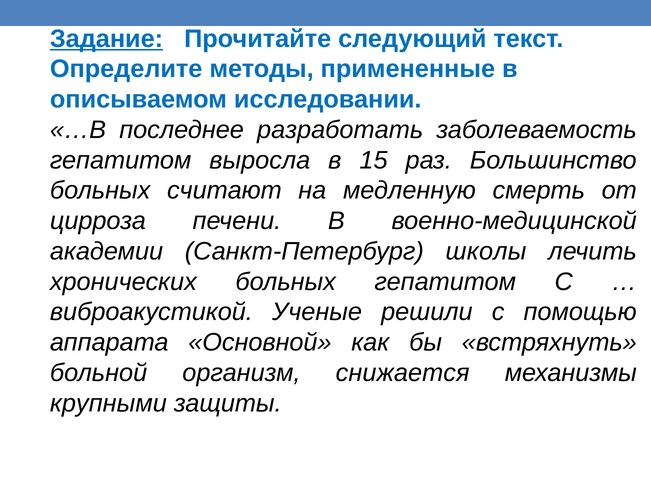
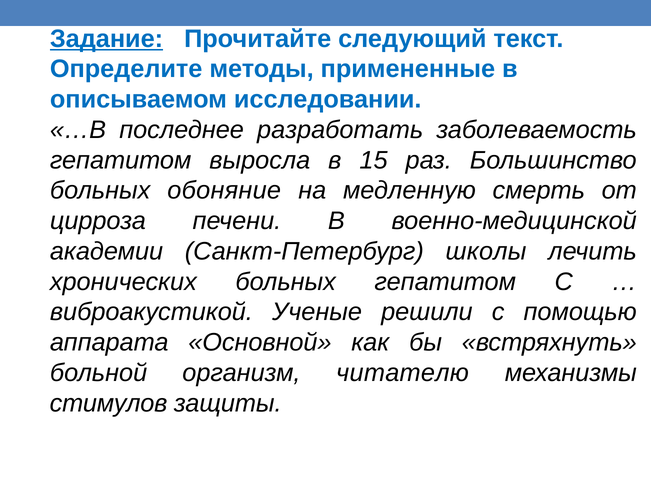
считают: считают -> обоняние (224, 191)
снижается: снижается -> читателю (403, 373)
крупными: крупными -> стимулов (109, 403)
